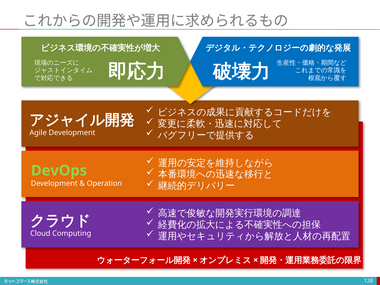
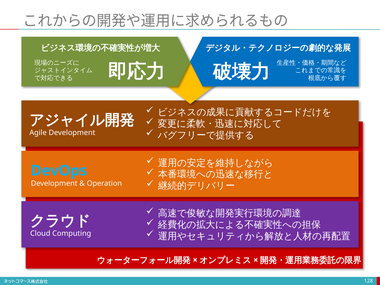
DevOps colour: light green -> light blue (59, 171)
